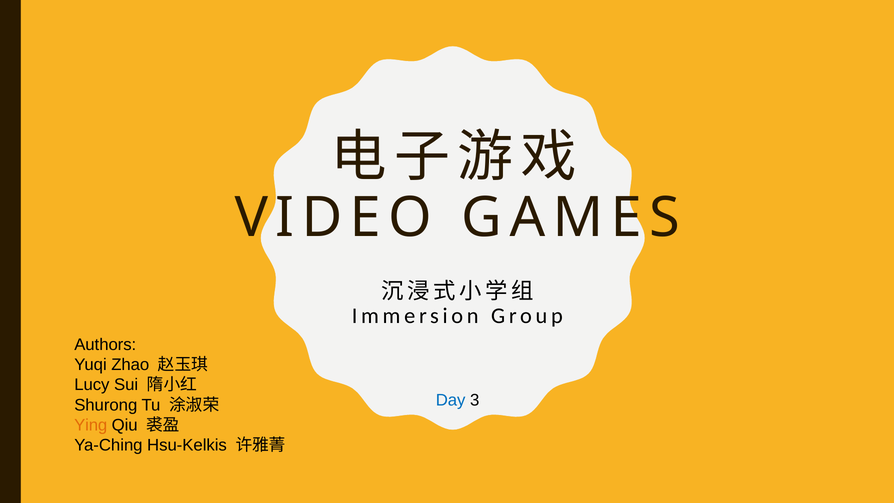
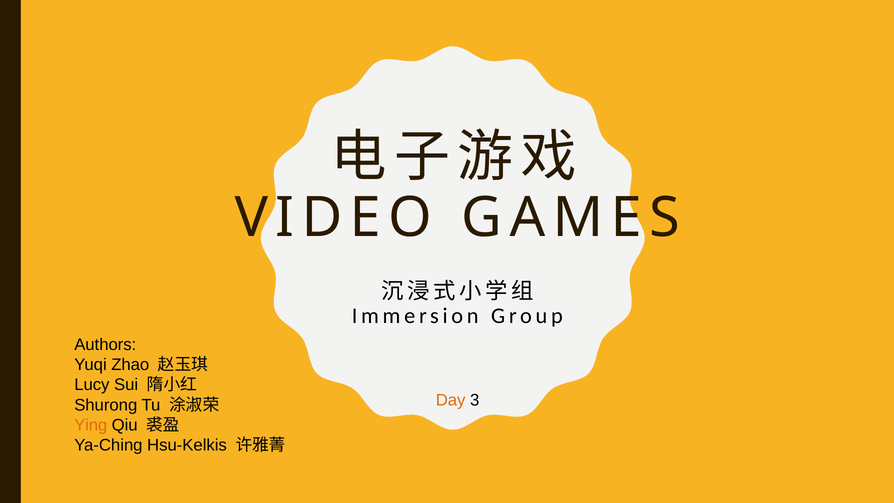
Day colour: blue -> orange (451, 400)
